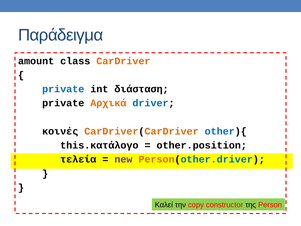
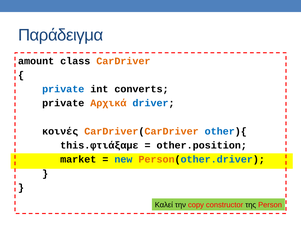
διάσταση: διάσταση -> converts (142, 89)
this.κατάλογο: this.κατάλογο -> this.φτιάξαμε (99, 145)
τελεία: τελεία -> market (78, 159)
new colour: purple -> blue (123, 159)
